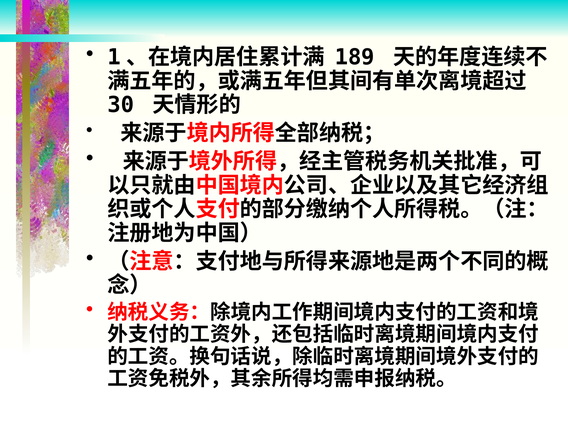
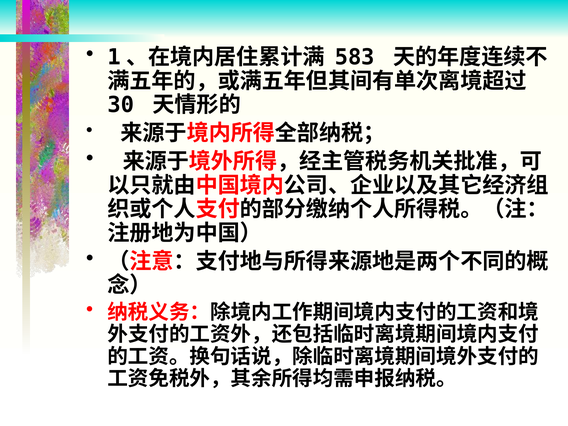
189: 189 -> 583 (355, 57)
